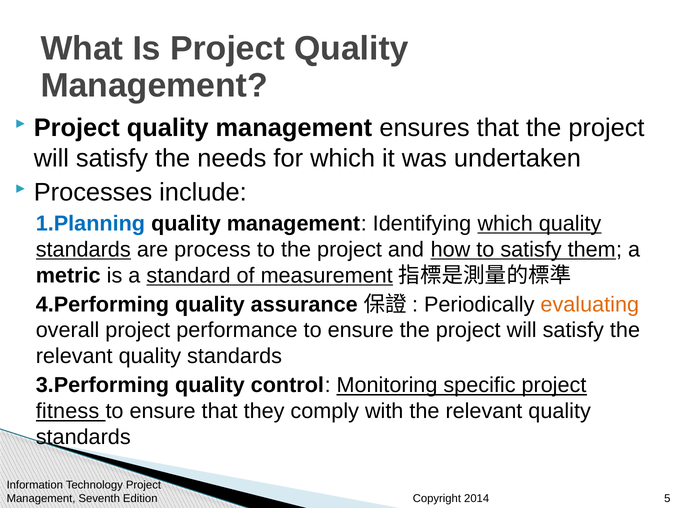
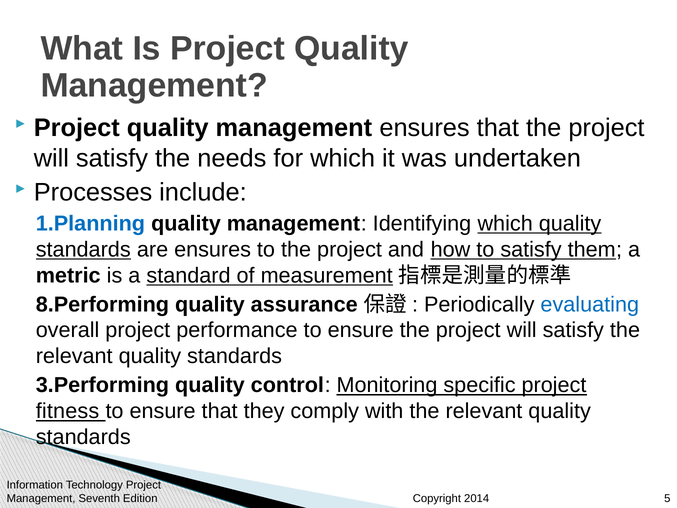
are process: process -> ensures (213, 249)
4.Performing: 4.Performing -> 8.Performing (102, 304)
evaluating colour: orange -> blue (590, 304)
